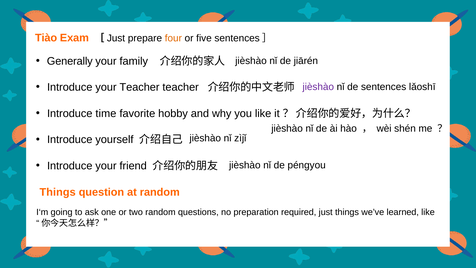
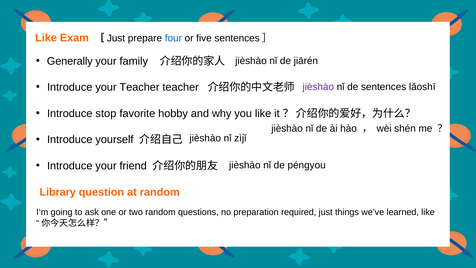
Tiào: Tiào -> Like (46, 38)
four colour: orange -> blue (173, 38)
time: time -> stop (106, 113)
Things: Things -> Library (58, 192)
